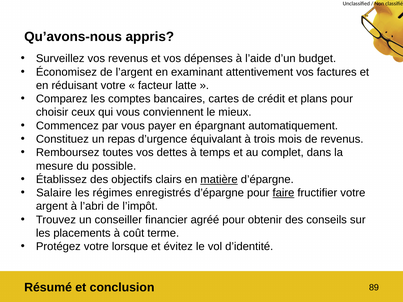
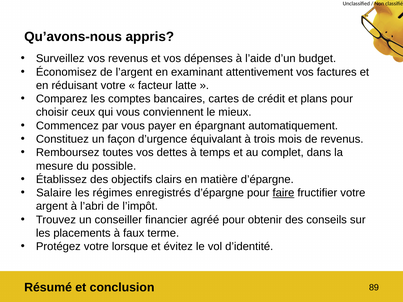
repas: repas -> façon (121, 139)
matière underline: present -> none (219, 180)
coût: coût -> faux (134, 233)
